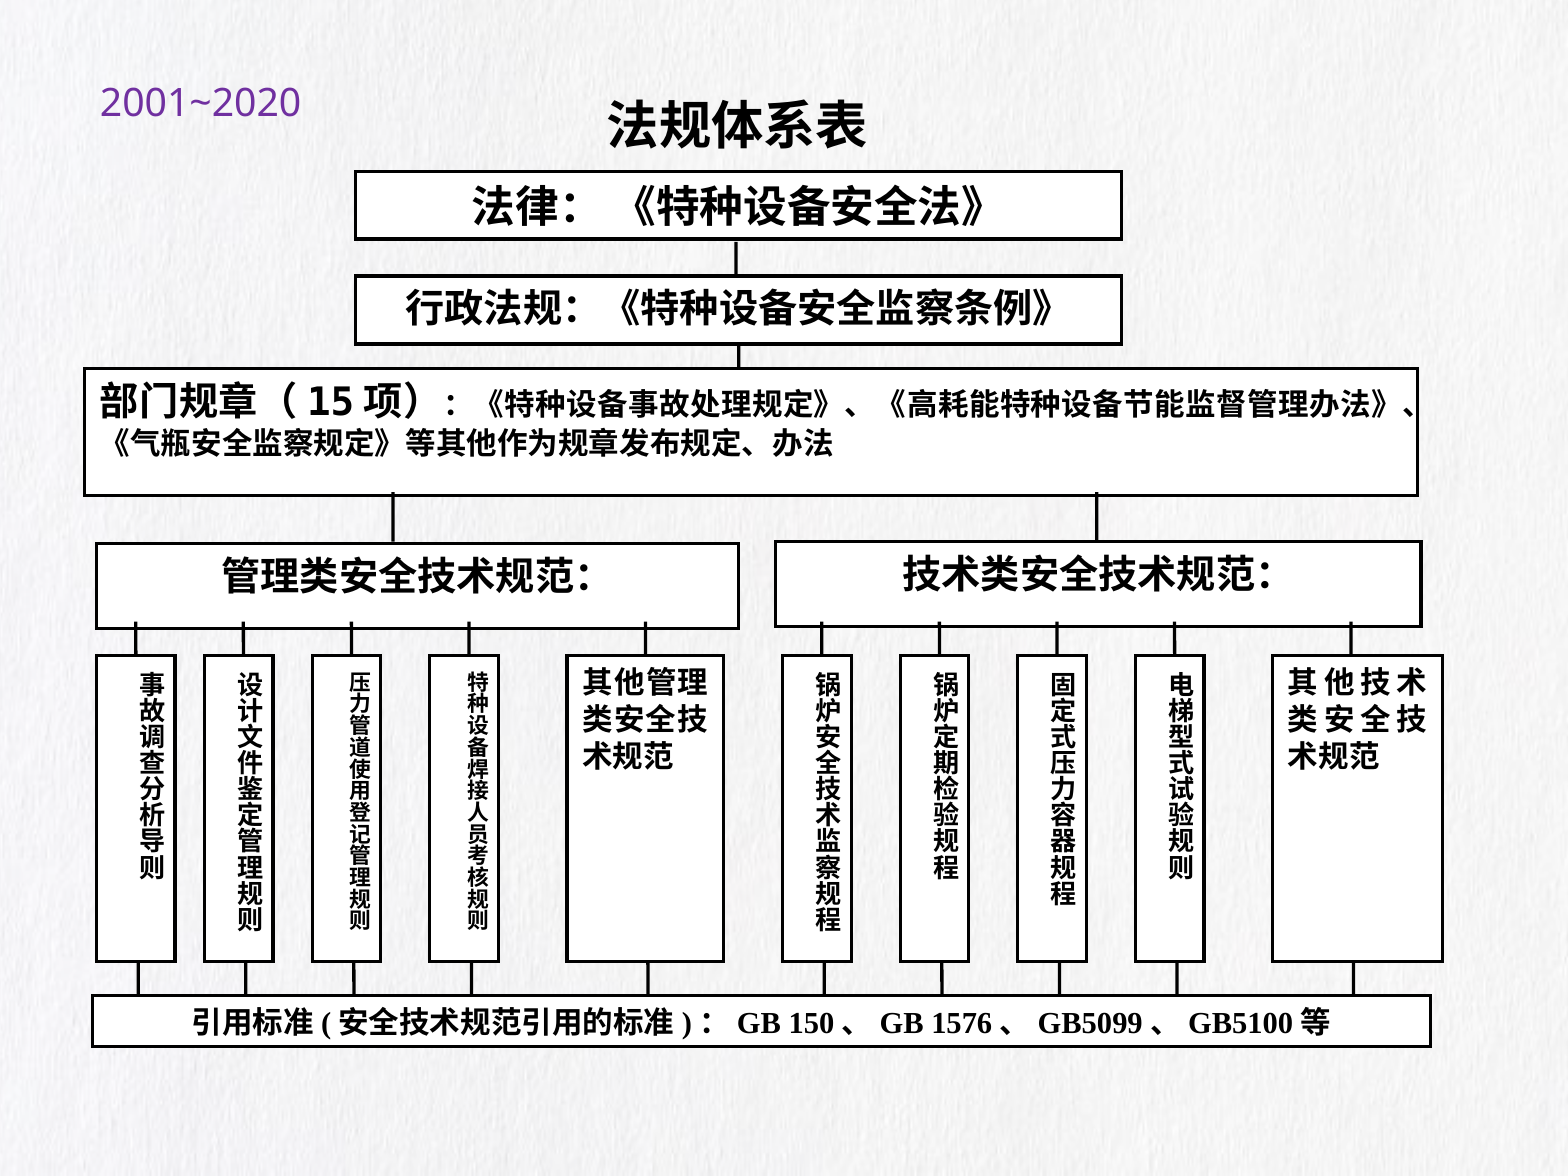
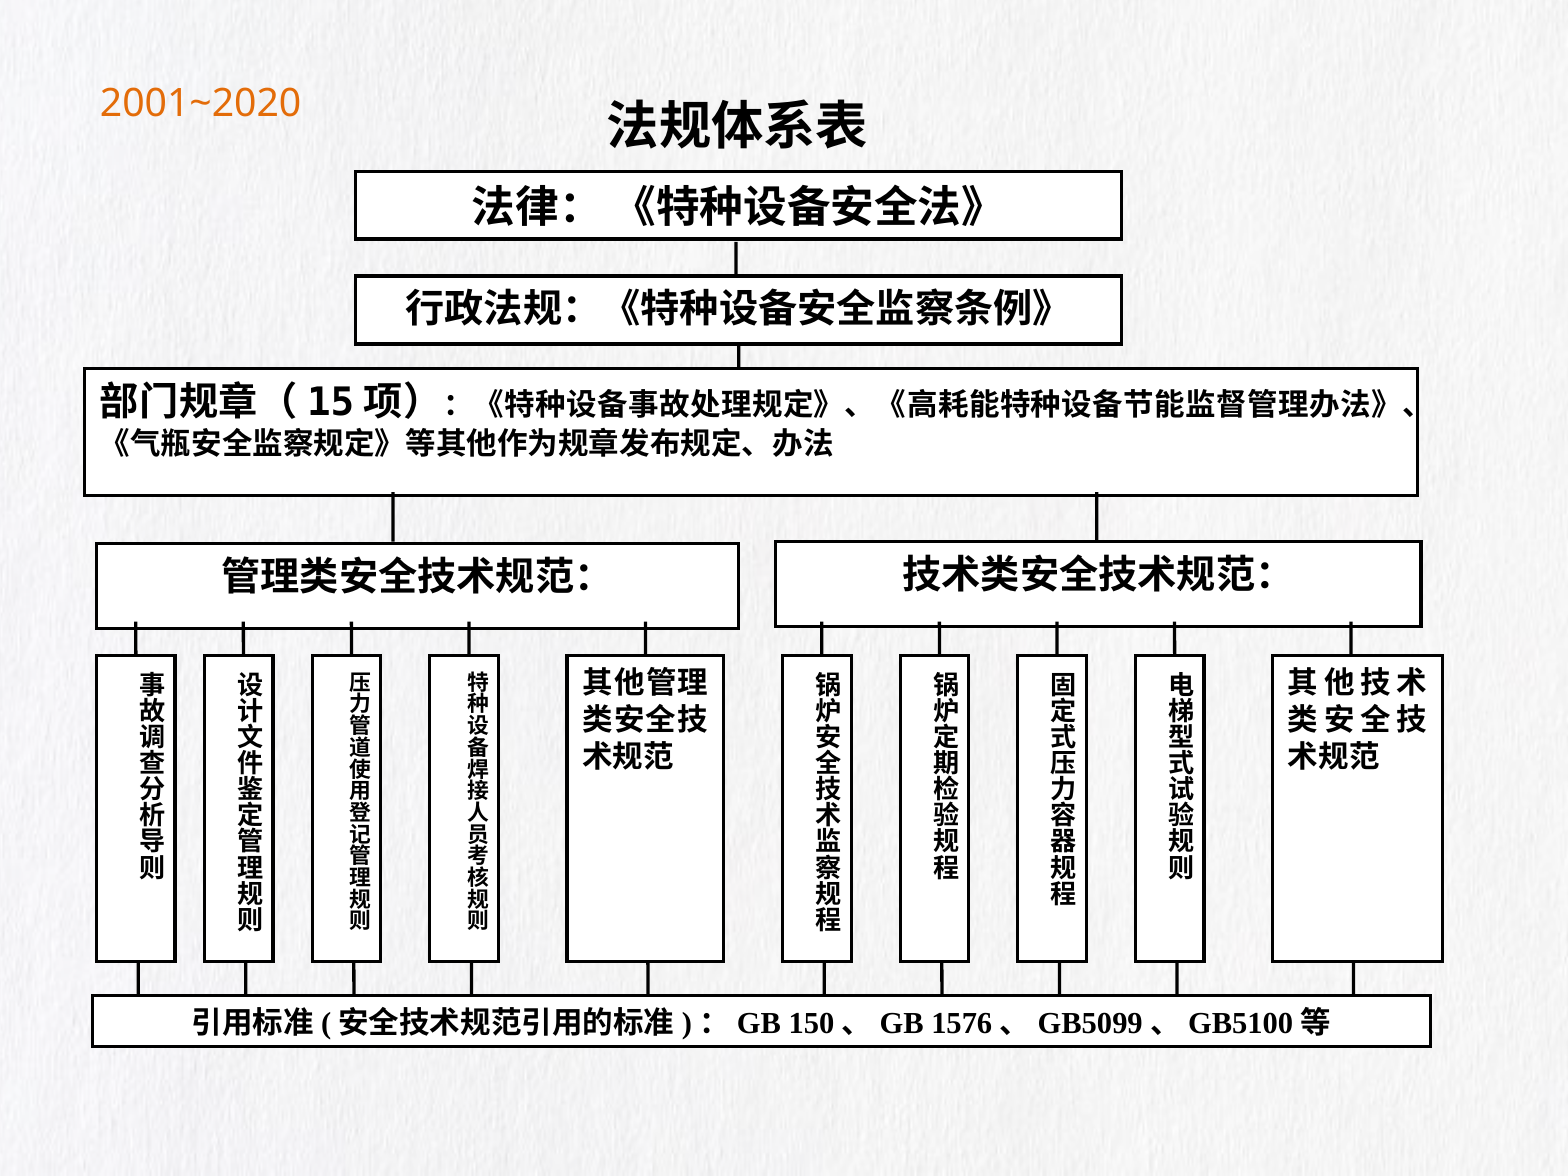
2001~2020 colour: purple -> orange (201, 103)
